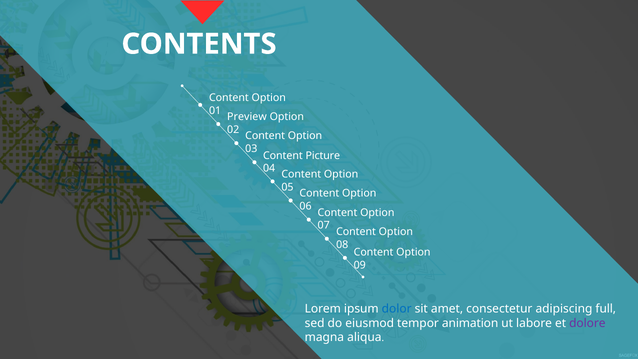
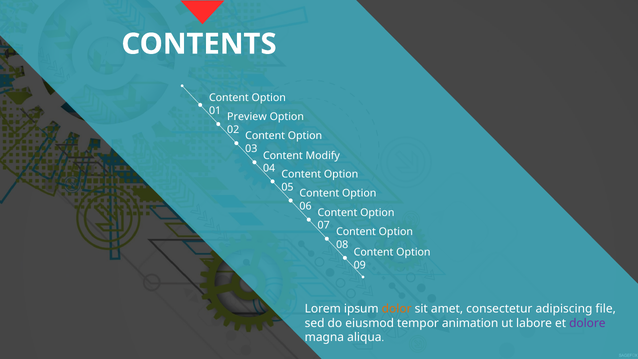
Picture: Picture -> Modify (323, 156)
dolor colour: blue -> orange (397, 309)
full: full -> file (606, 309)
